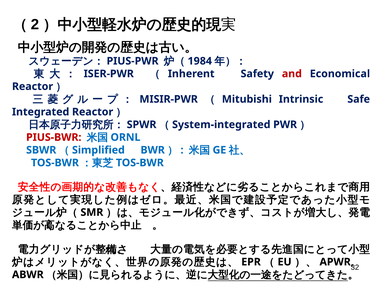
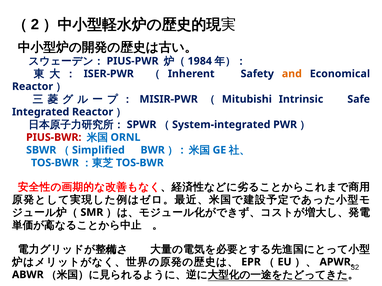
and colour: red -> orange (292, 74)
